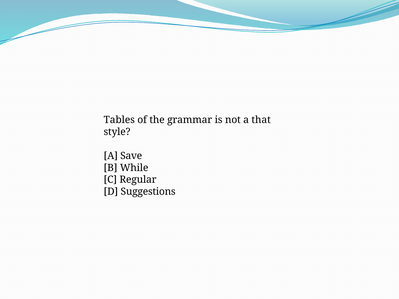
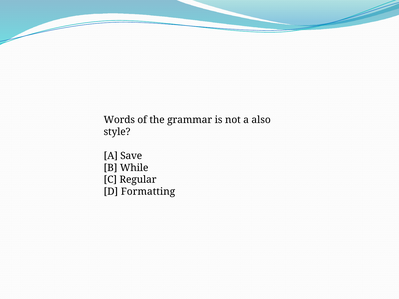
Tables: Tables -> Words (119, 120)
that: that -> also (261, 120)
Suggestions: Suggestions -> Formatting (148, 192)
